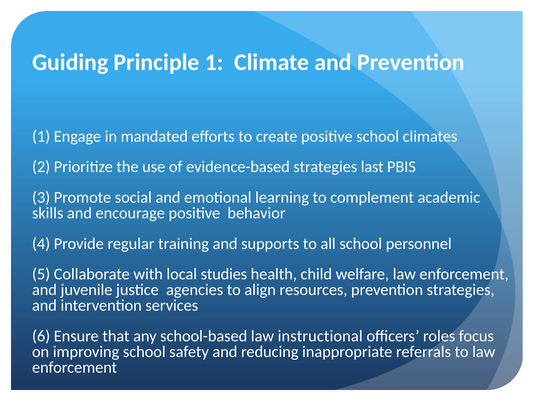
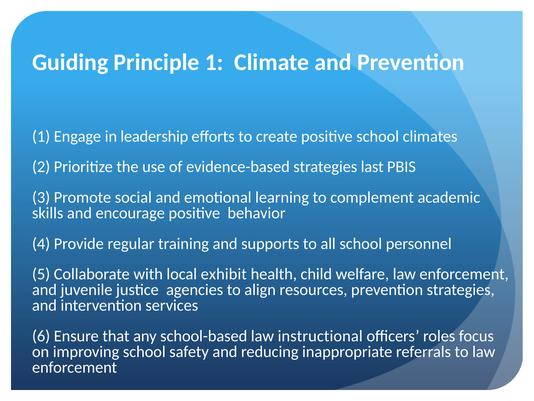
mandated: mandated -> leadership (154, 136)
studies: studies -> exhibit (224, 274)
